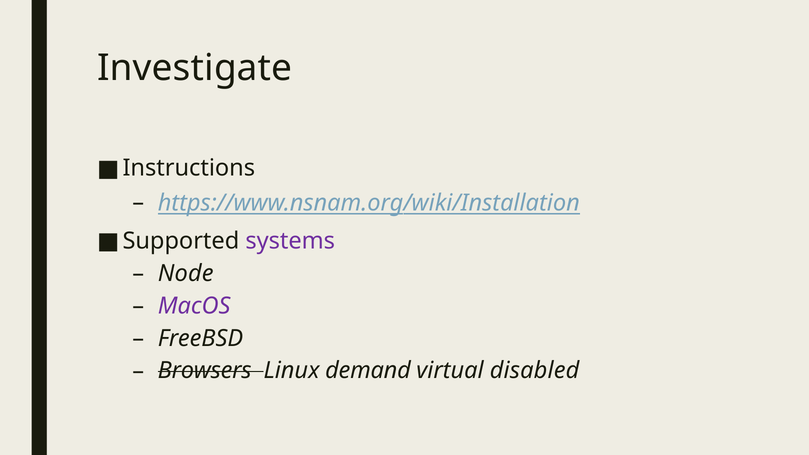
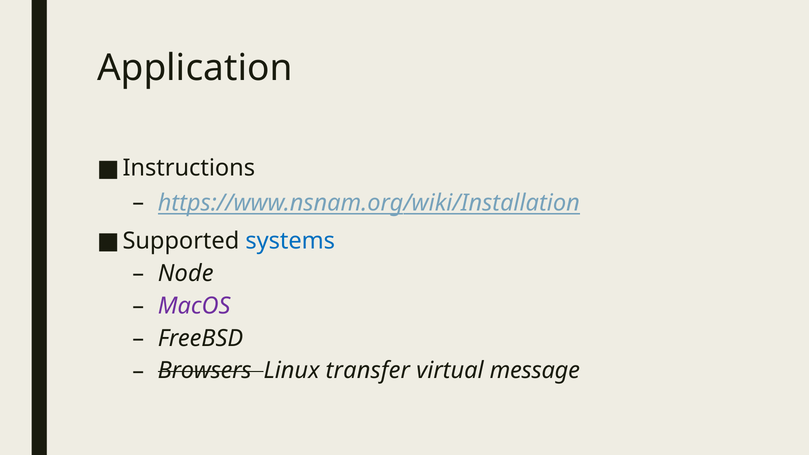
Investigate: Investigate -> Application (195, 68)
systems colour: purple -> blue (290, 241)
demand: demand -> transfer (368, 371)
disabled: disabled -> message (535, 371)
